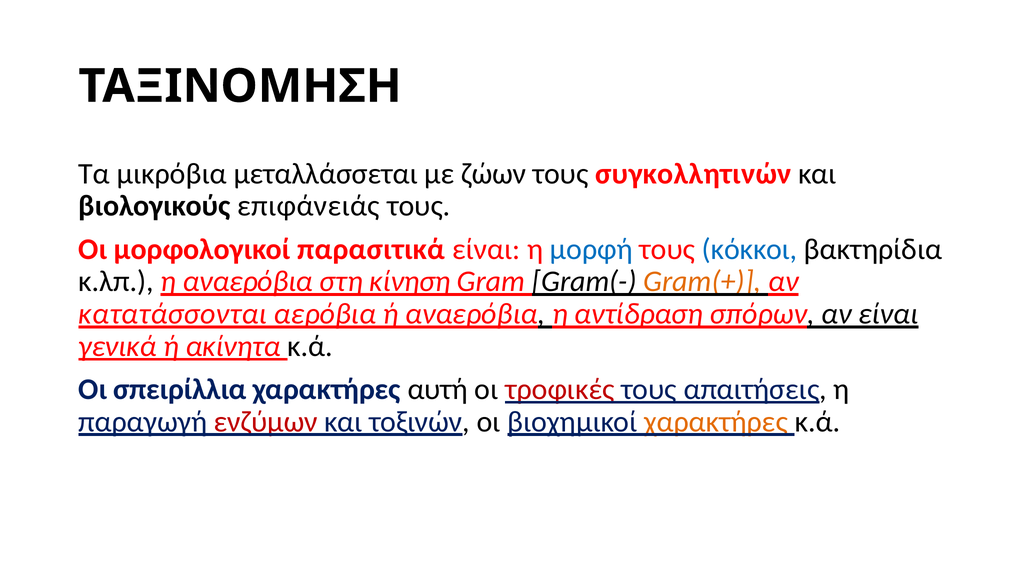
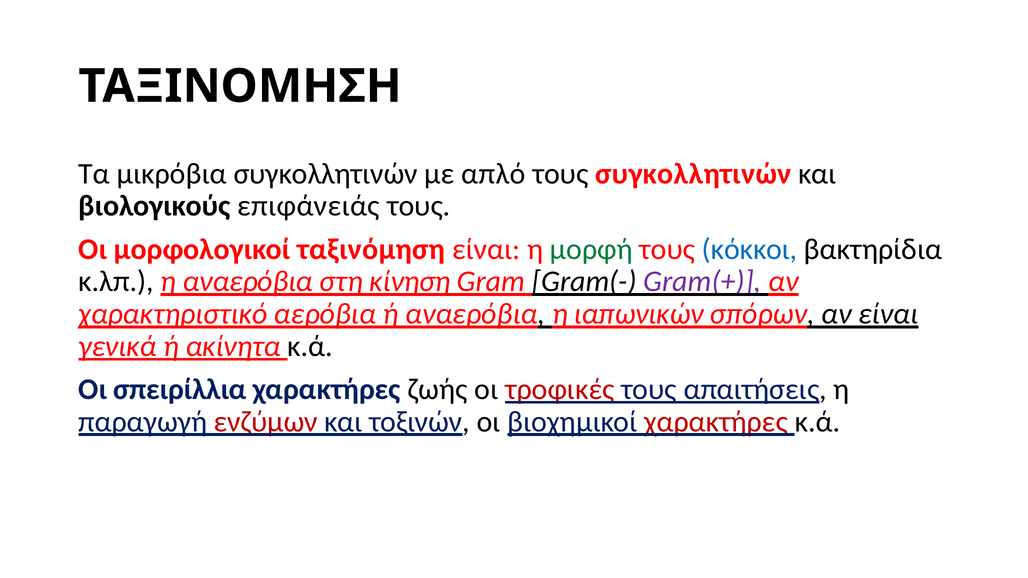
μικρόβια μεταλλάσσεται: μεταλλάσσεται -> συγκολλητινών (326, 174)
ζώων: ζώων -> απλό (494, 174)
παρασιτικά: παρασιτικά -> ταξινόμηση (371, 249)
μορφή colour: blue -> green (591, 249)
Gram(+ colour: orange -> purple (702, 282)
κατατάσσονται: κατατάσσονται -> χαρακτηριστικό (173, 314)
αντίδραση: αντίδραση -> ιαπωνικών (639, 314)
αυτή: αυτή -> ζωής (438, 390)
χαρακτήρες colour: orange -> red (716, 422)
